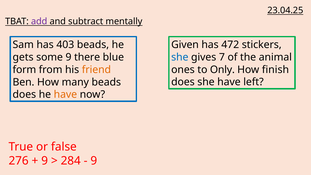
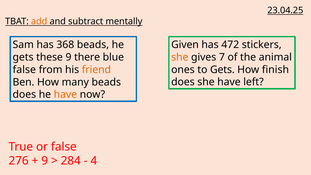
add colour: purple -> orange (39, 21)
403: 403 -> 368 (65, 45)
she colour: blue -> orange (180, 57)
some: some -> these (50, 57)
to Only: Only -> Gets (222, 70)
form: form -> false (24, 70)
9: 9 -> 4 (94, 161)
